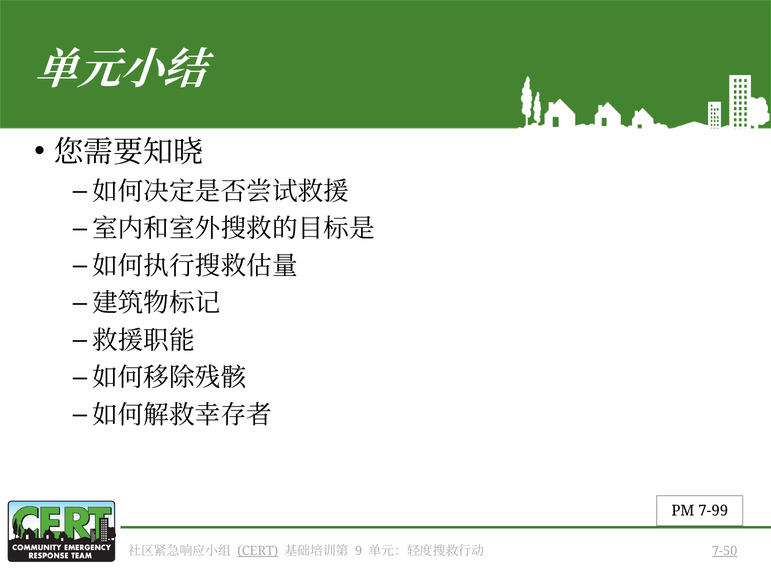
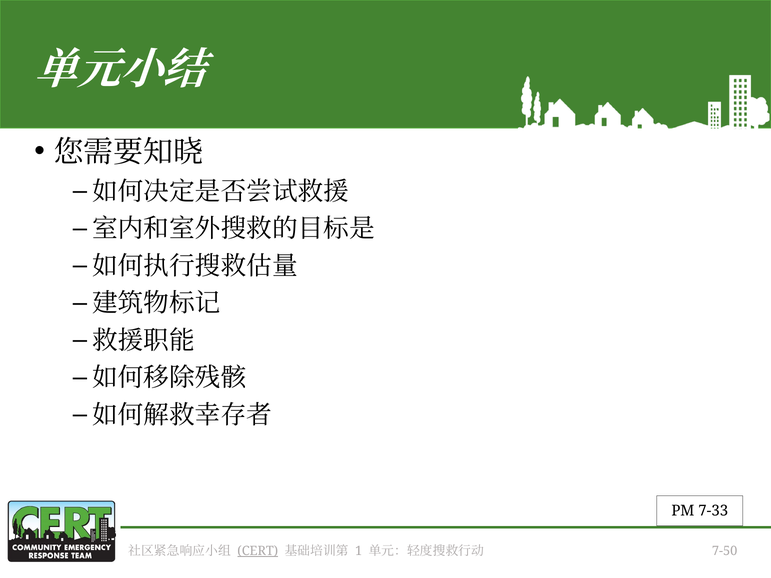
7-99: 7-99 -> 7-33 (713, 511)
9: 9 -> 1 (359, 551)
7-50 underline: present -> none (725, 551)
